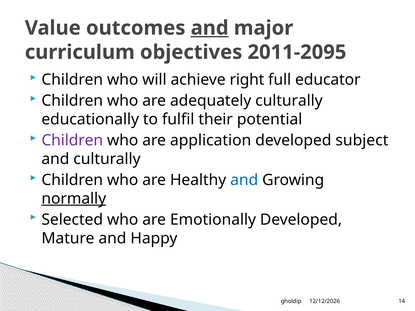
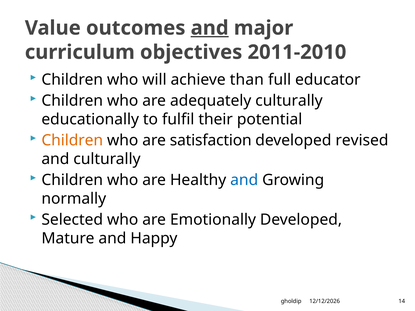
2011-2095: 2011-2095 -> 2011-2010 (297, 52)
right: right -> than (247, 80)
Children colour: purple -> orange (72, 140)
application: application -> satisfaction (211, 140)
subject: subject -> revised (362, 140)
normally underline: present -> none (74, 199)
